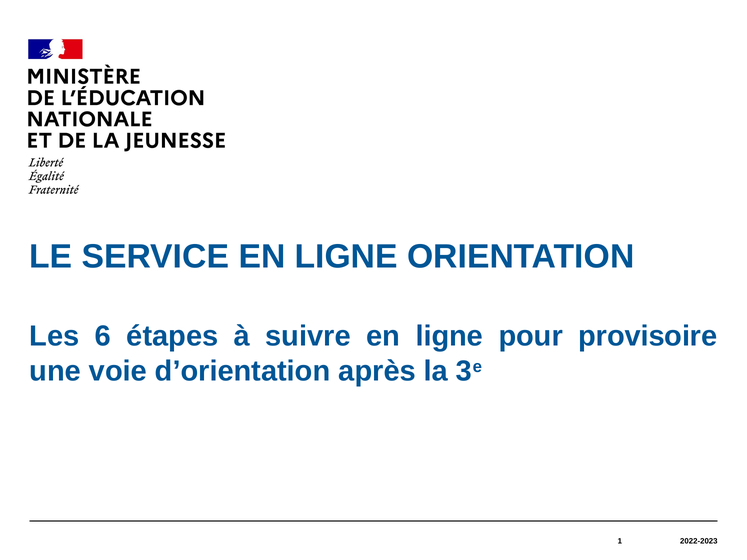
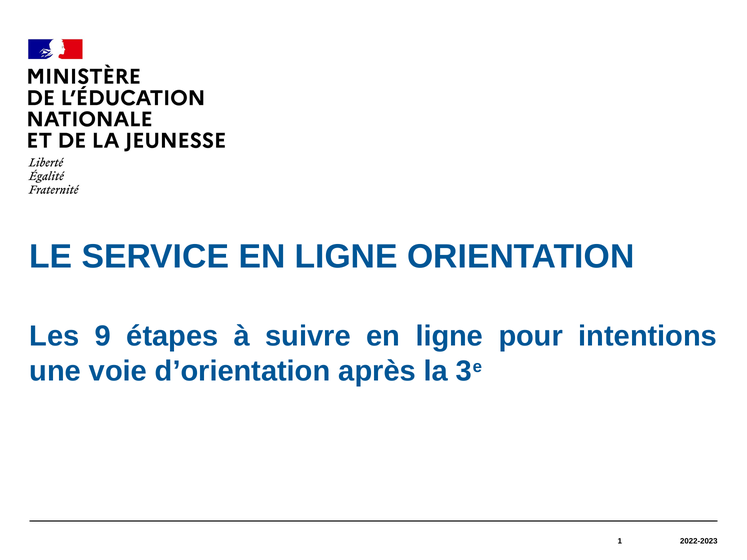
6: 6 -> 9 (103, 336)
provisoire: provisoire -> intentions (648, 336)
